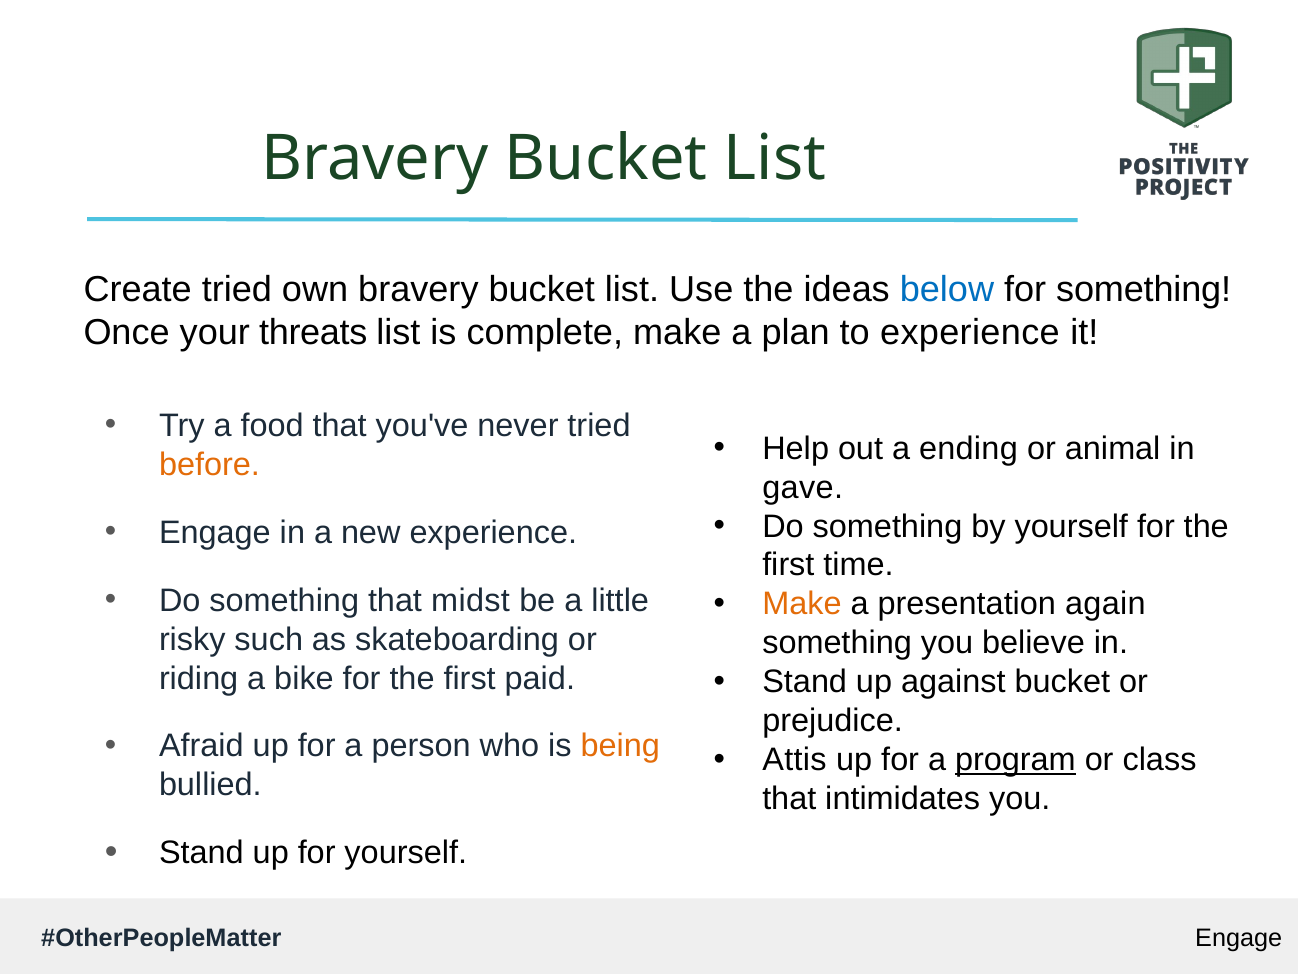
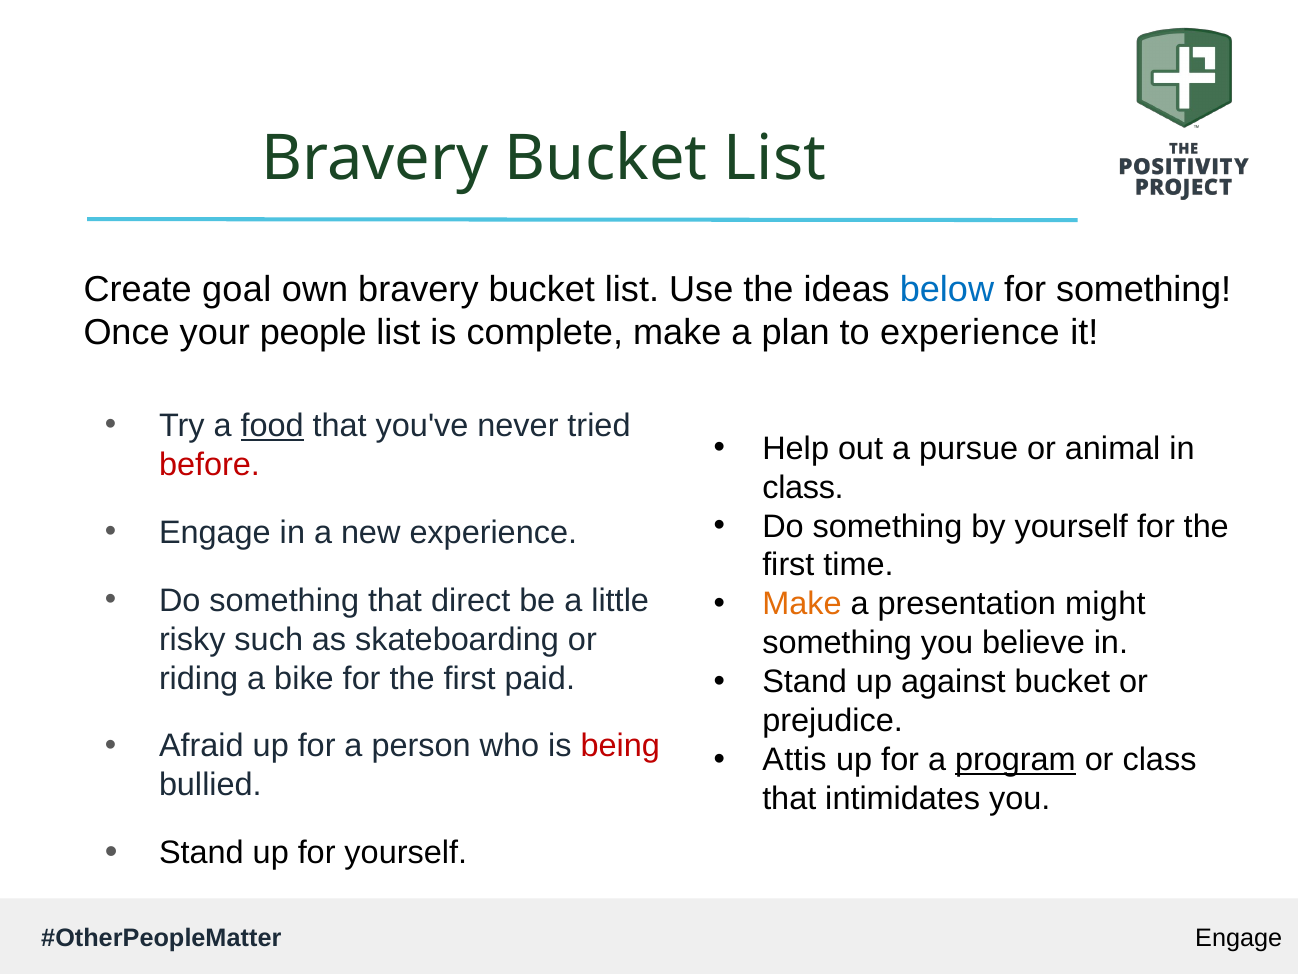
Create tried: tried -> goal (237, 289)
threats: threats -> people (313, 332)
food underline: none -> present (272, 426)
ending: ending -> pursue (969, 448)
before colour: orange -> red (209, 465)
gave: gave -> class (803, 487)
midst: midst -> direct (471, 600)
again: again -> might (1105, 604)
being colour: orange -> red (620, 746)
